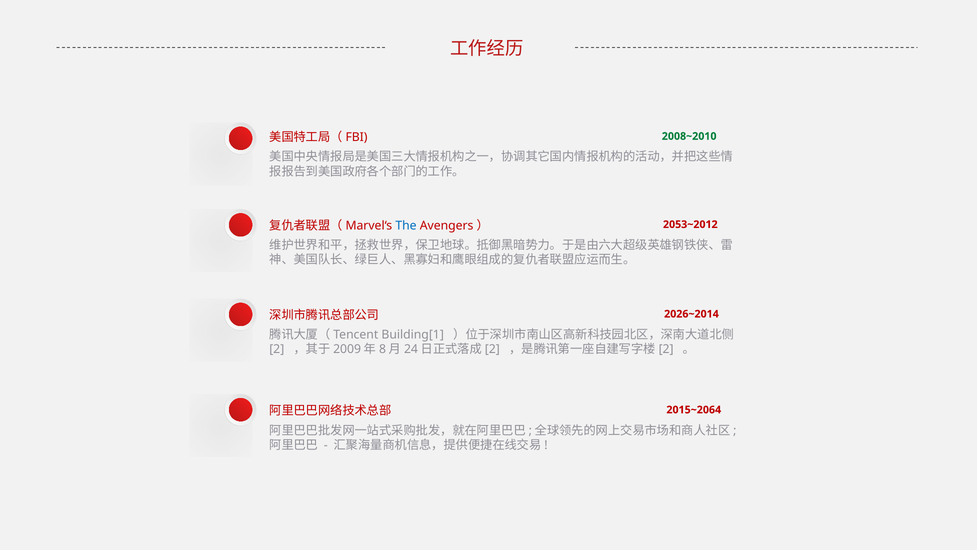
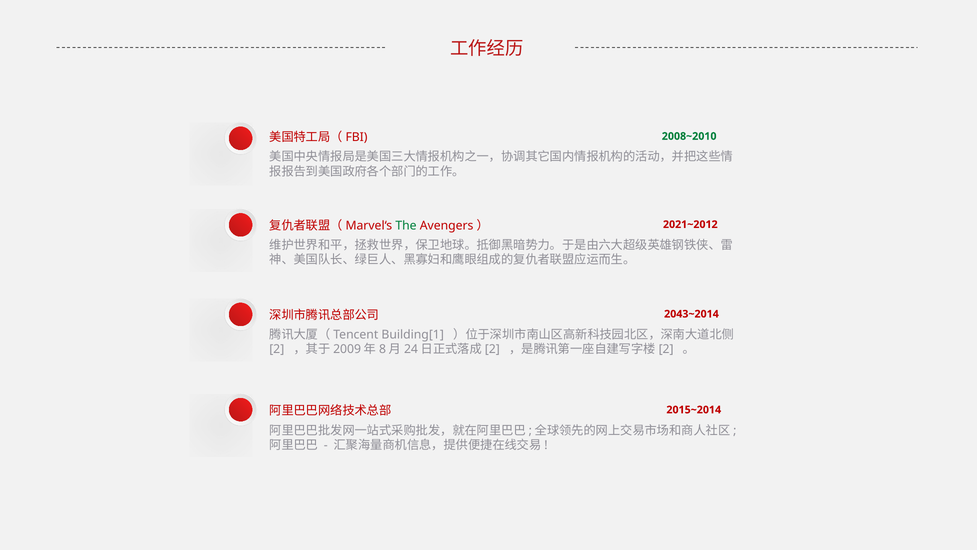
The colour: blue -> green (406, 225)
2053~2012: 2053~2012 -> 2021~2012 (690, 224)
2026~2014: 2026~2014 -> 2043~2014 (691, 314)
2015~2064: 2015~2064 -> 2015~2014 (694, 410)
